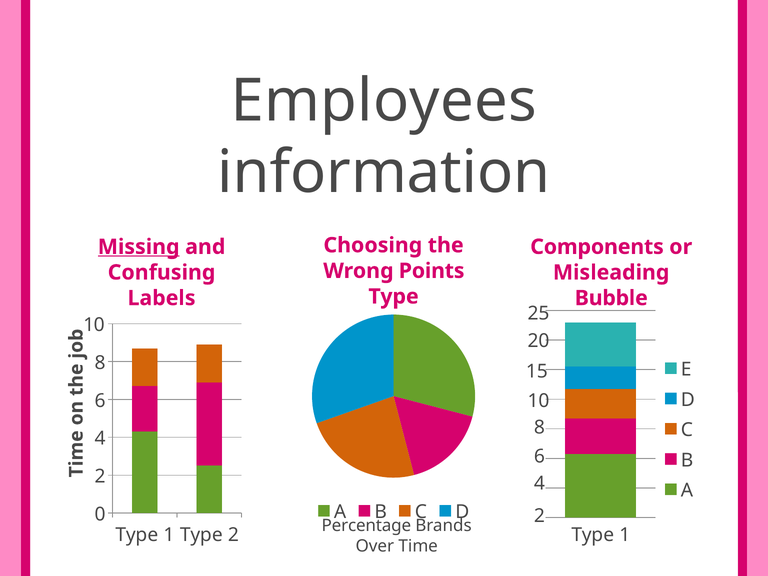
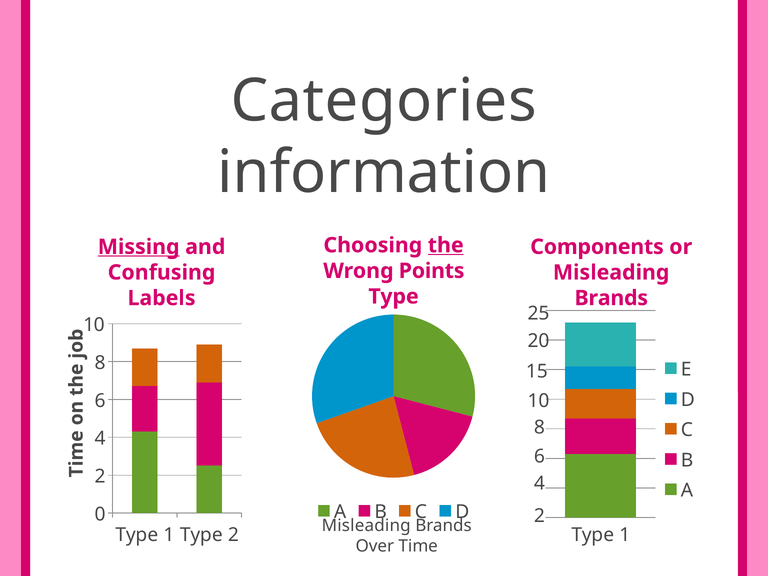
Employees: Employees -> Categories (384, 101)
the underline: none -> present (446, 245)
Bubble: Bubble -> Brands (611, 298)
Percentage: Percentage -> Misleading (366, 526)
